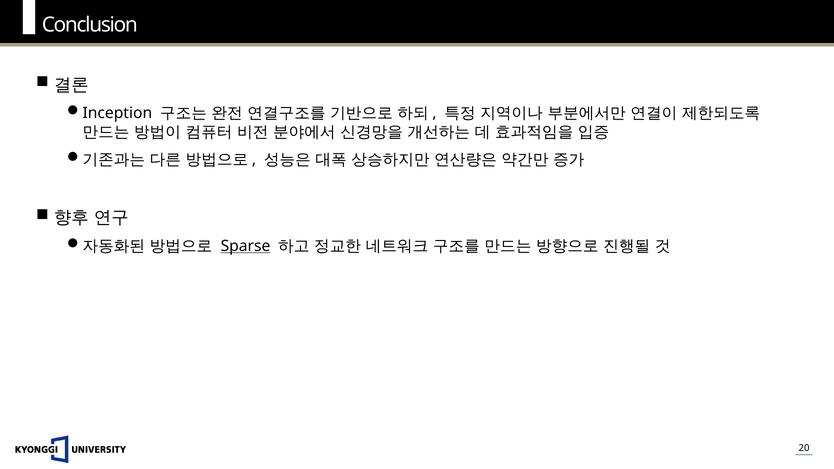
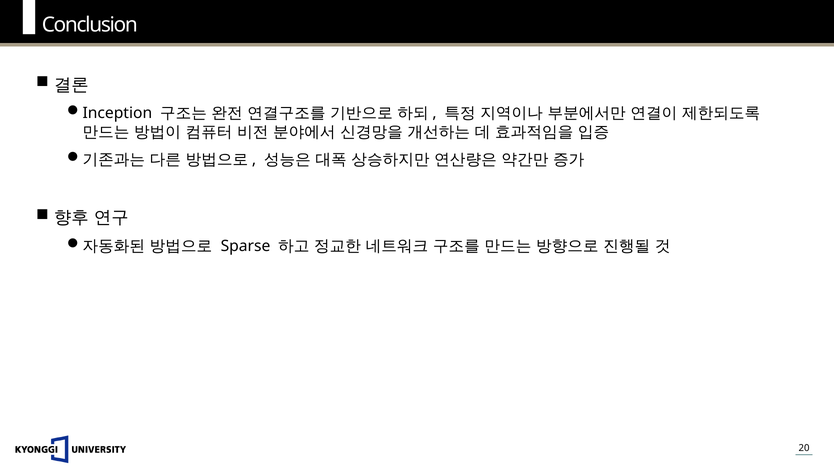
Sparse underline: present -> none (246, 246)
